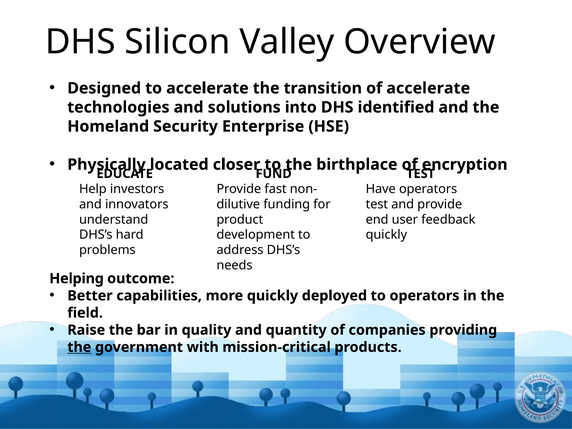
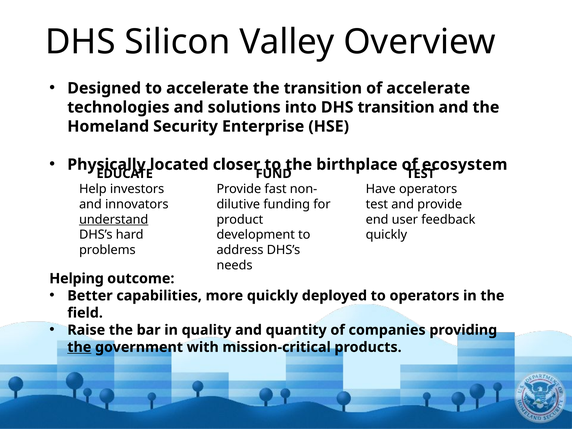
DHS identified: identified -> transition (396, 107)
encryption: encryption -> ecosystem (465, 165)
understand underline: none -> present (114, 219)
